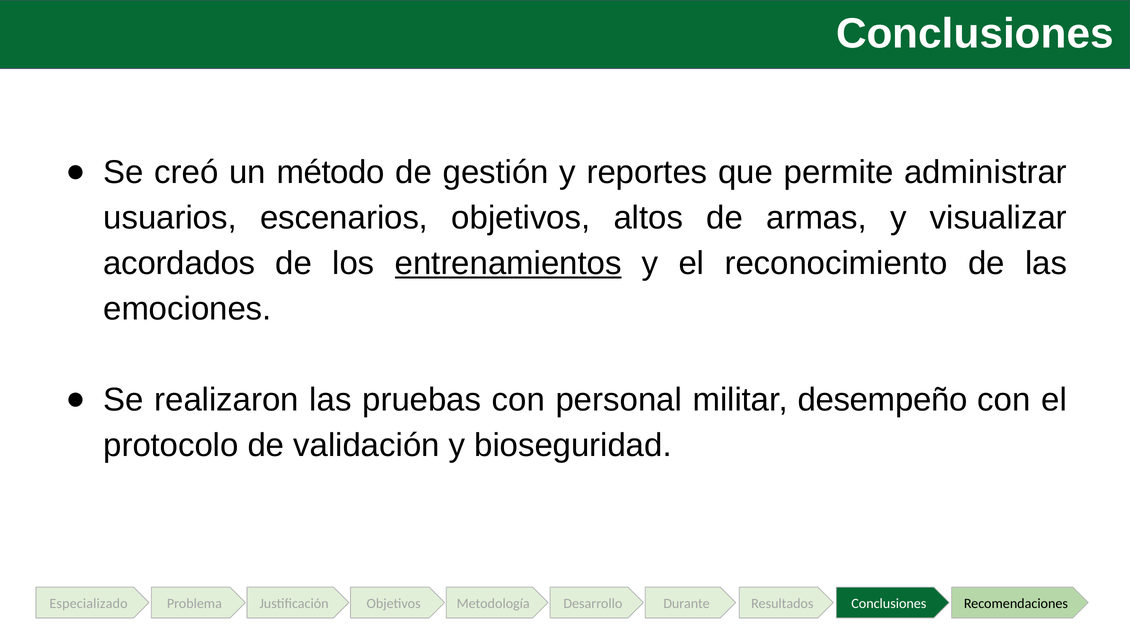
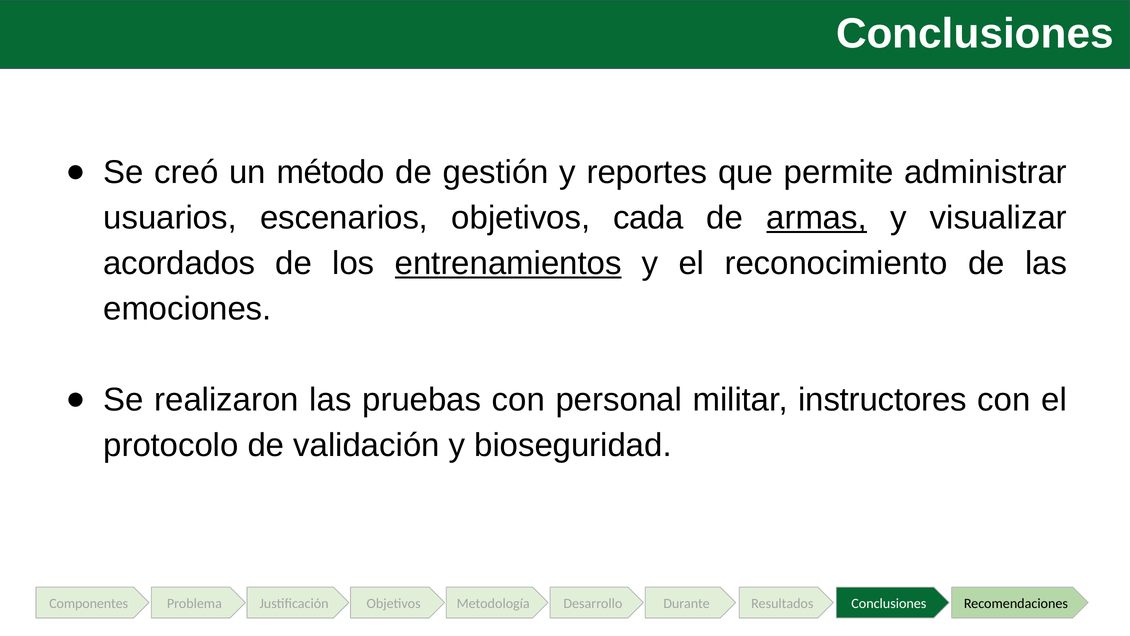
altos: altos -> cada (649, 218)
armas underline: none -> present (817, 218)
desempeño: desempeño -> instructores (883, 400)
Especializado: Especializado -> Componentes (89, 603)
